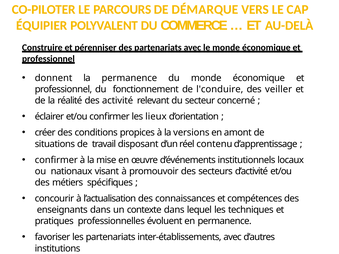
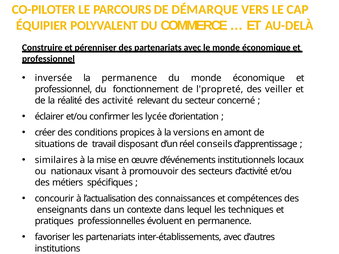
donnent: donnent -> inversée (53, 78)
l'conduire: l'conduire -> l'propreté (220, 89)
lieux: lieux -> lycée (156, 117)
contenu: contenu -> conseils (214, 144)
confirmer: confirmer -> similaires (56, 160)
